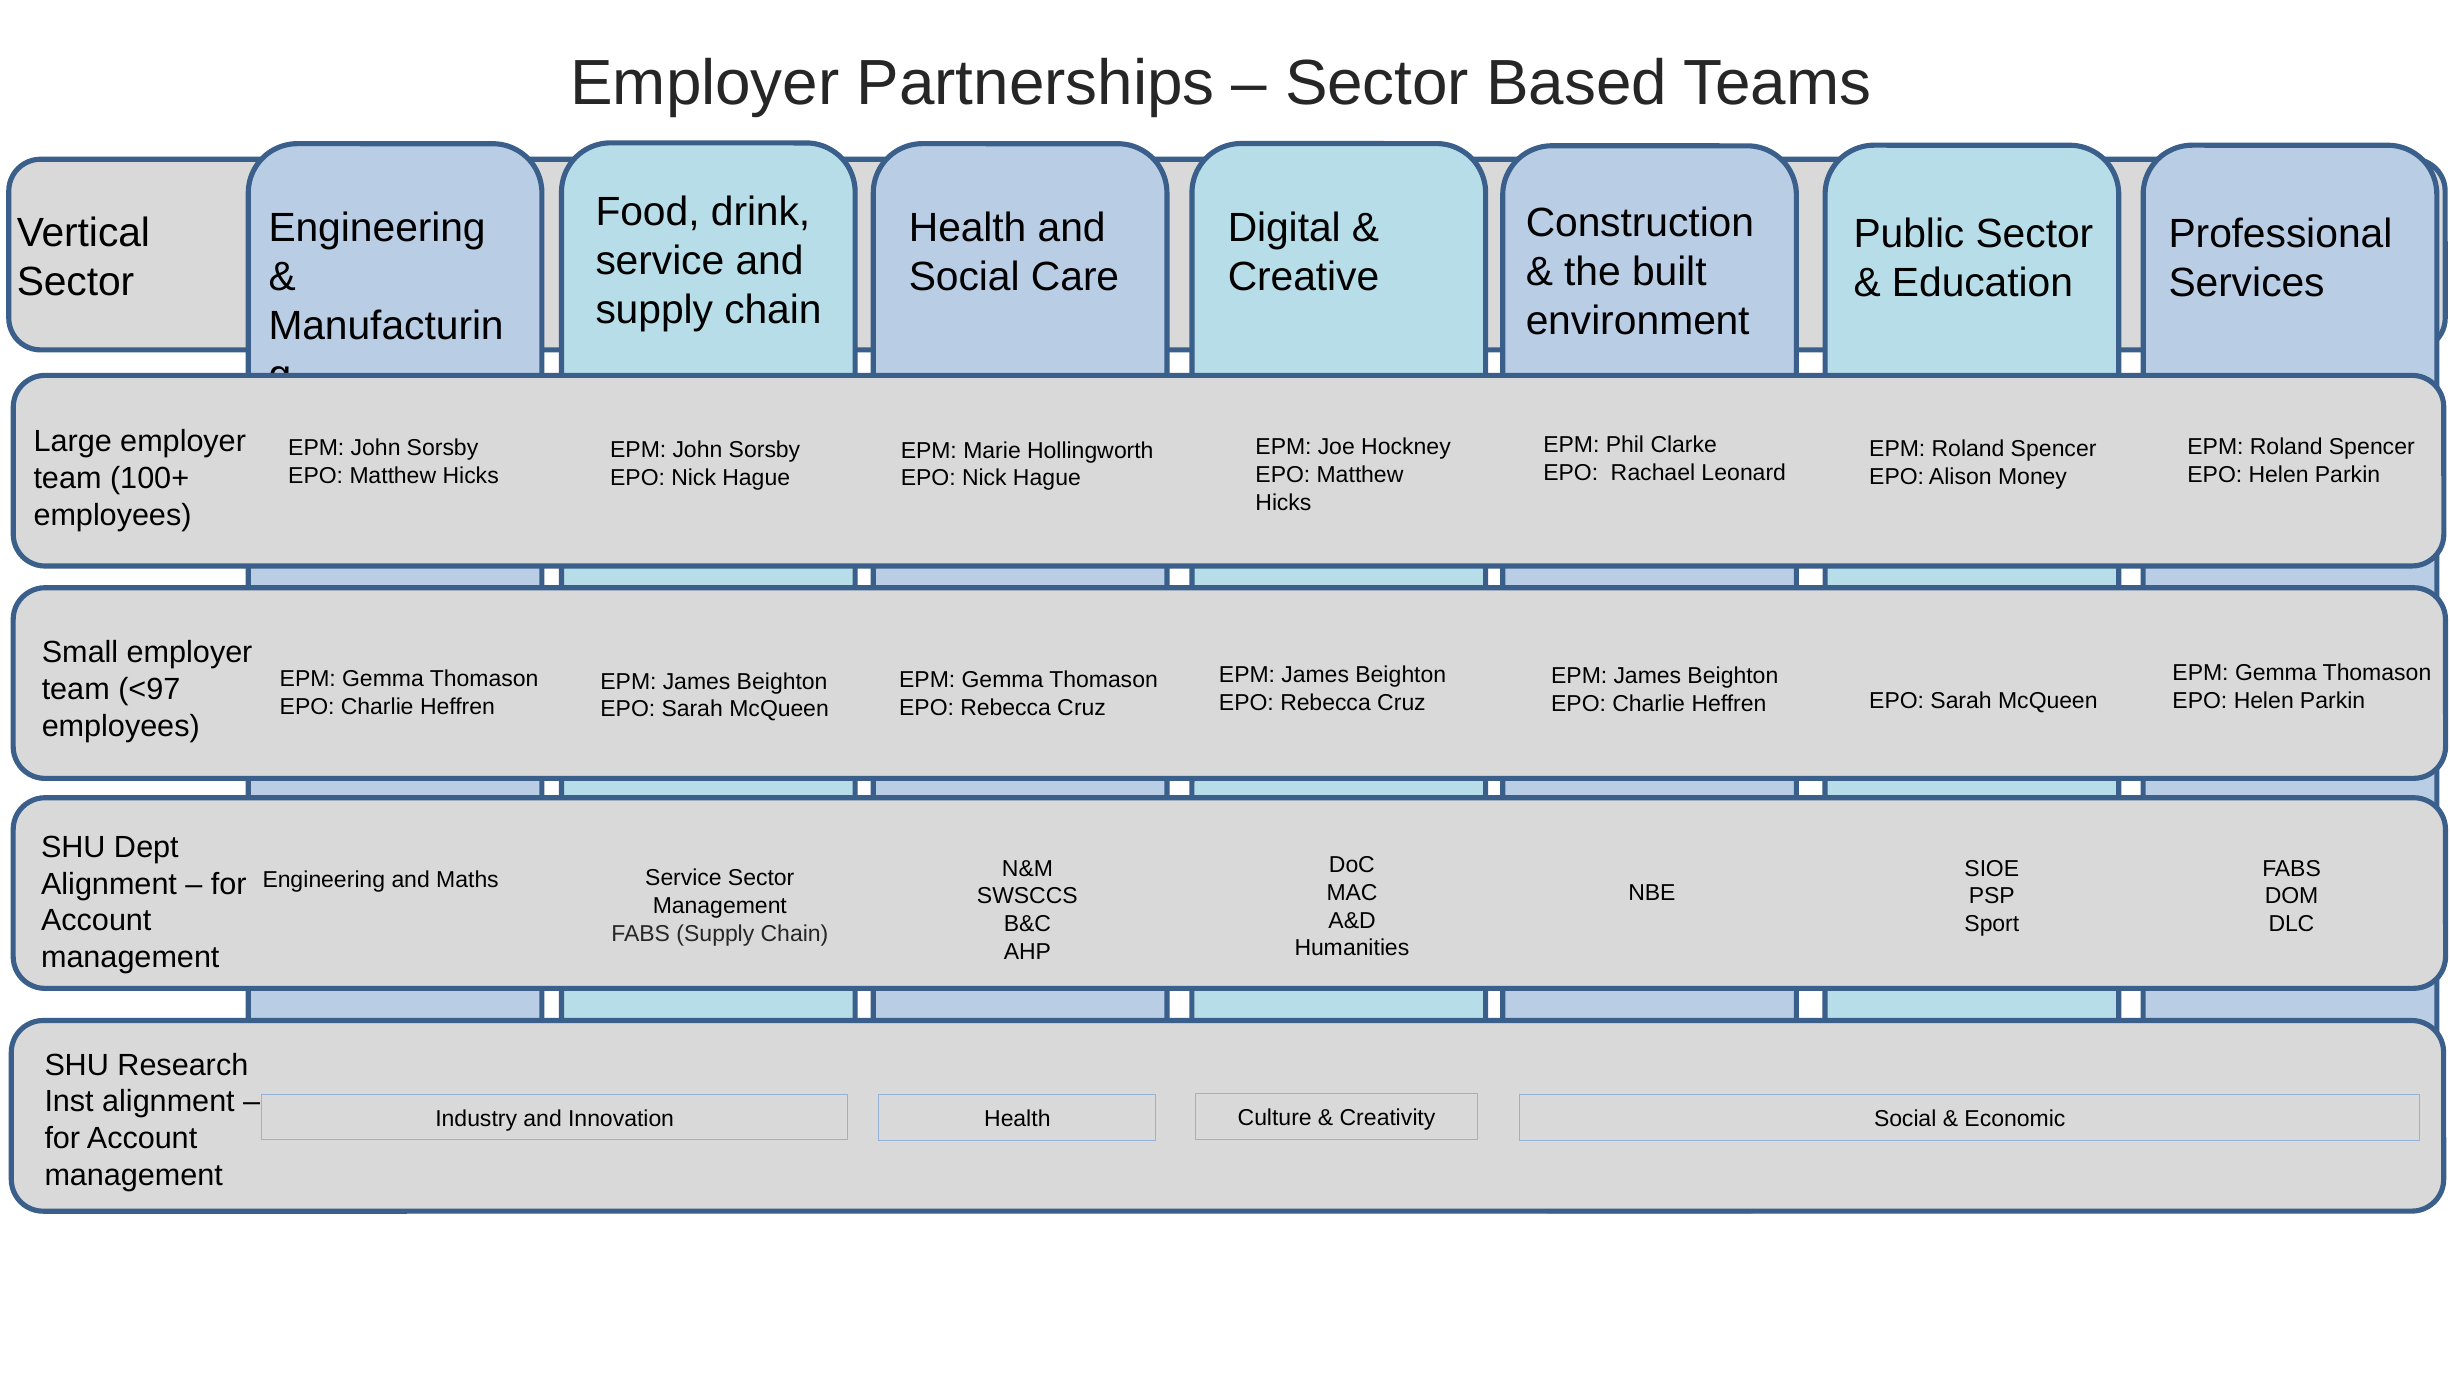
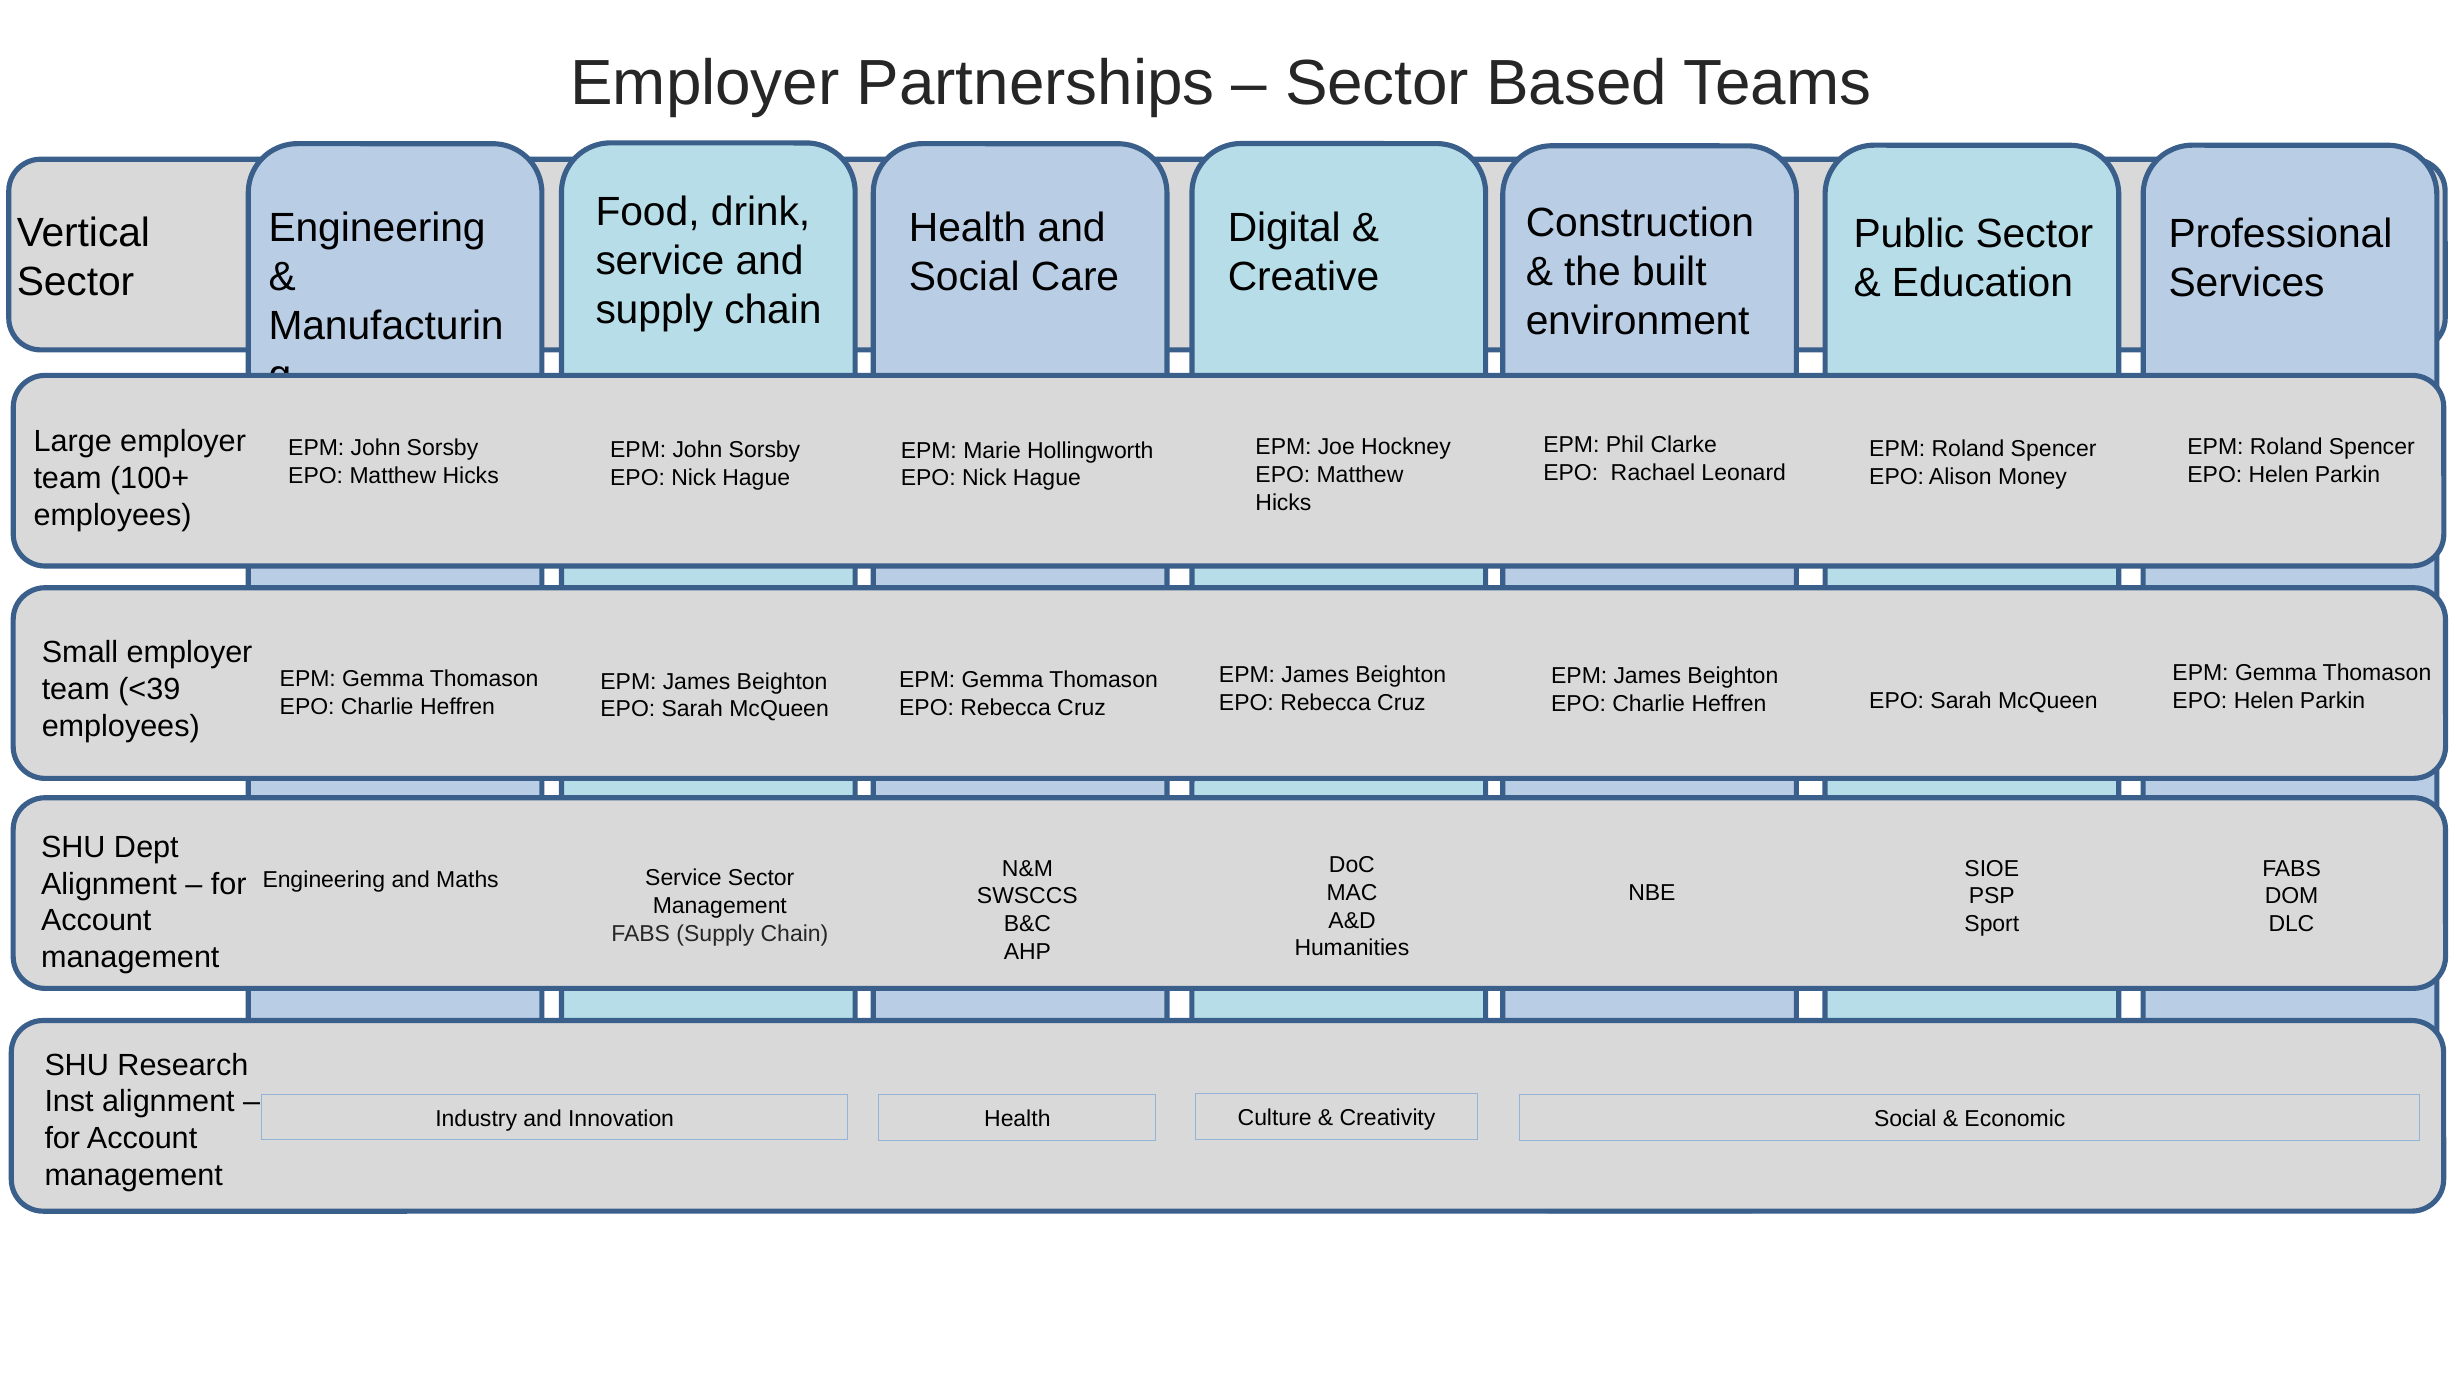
<97: <97 -> <39 (149, 689)
